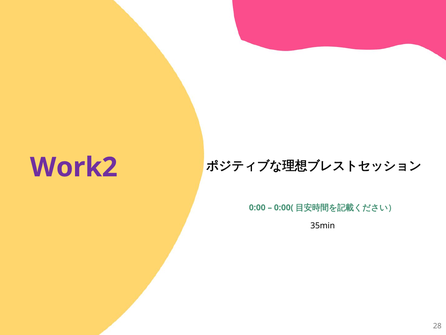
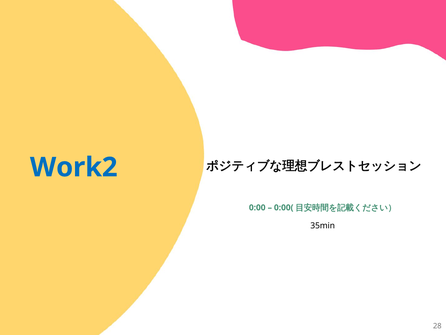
Work2 colour: purple -> blue (74, 167)
